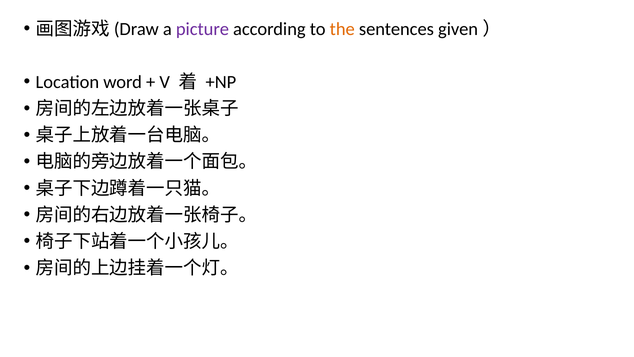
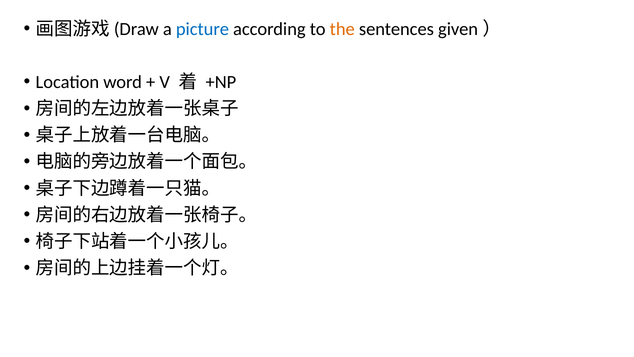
picture colour: purple -> blue (202, 29)
